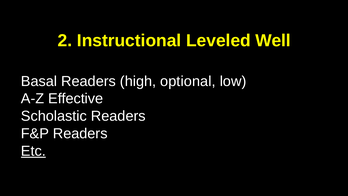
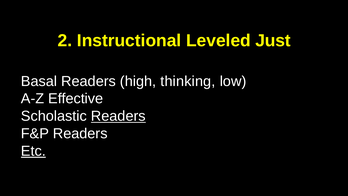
Well: Well -> Just (273, 41)
optional: optional -> thinking (188, 81)
Readers underline: none -> present (118, 116)
